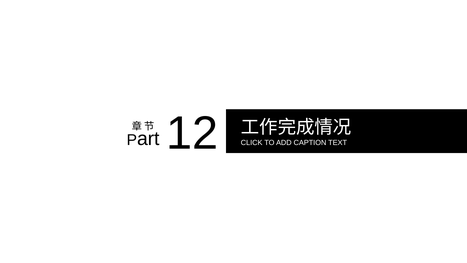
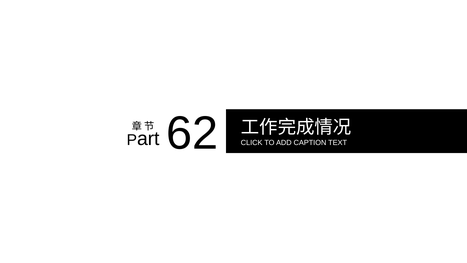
12: 12 -> 62 (192, 133)
